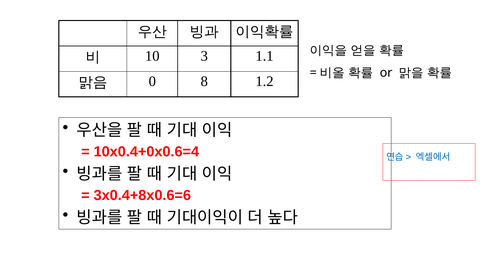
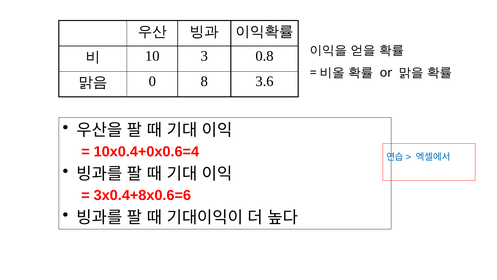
1.1: 1.1 -> 0.8 (265, 56)
1.2: 1.2 -> 3.6 (265, 81)
